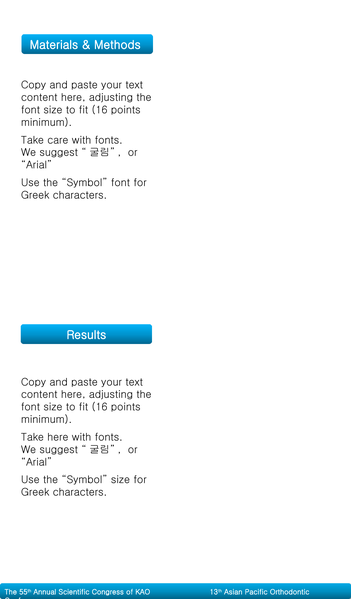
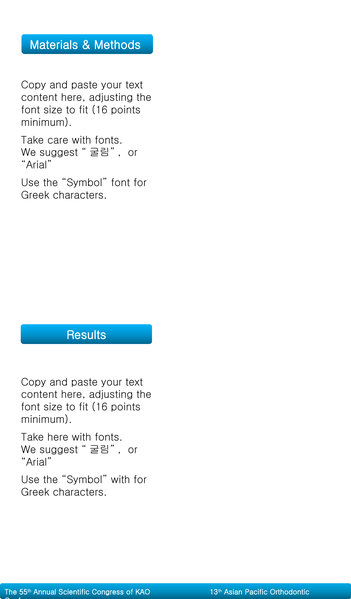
Symbol size: size -> with (121, 480)
